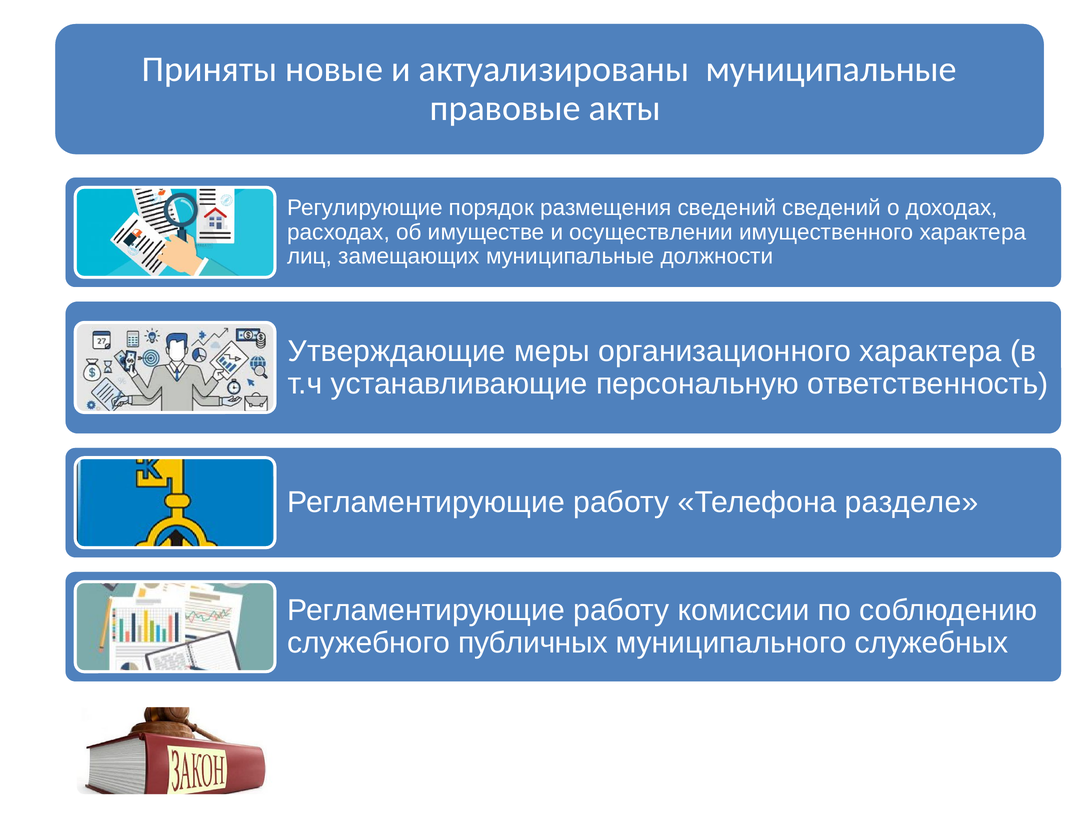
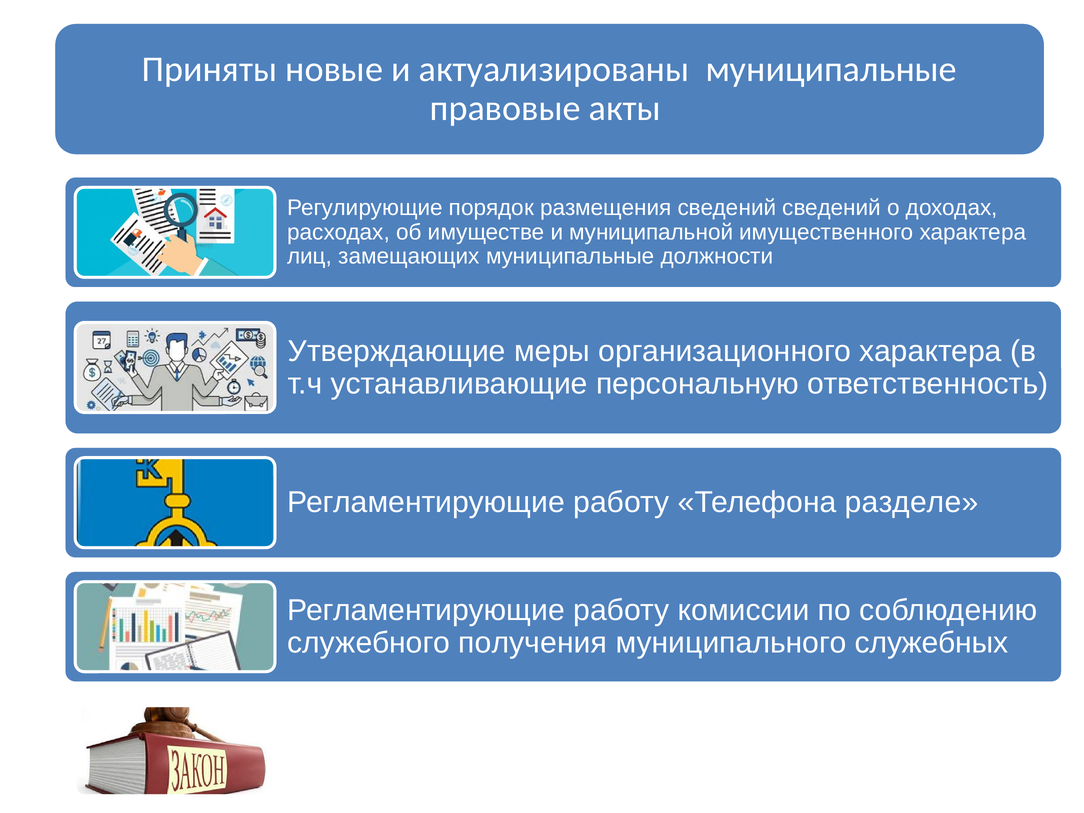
осуществлении: осуществлении -> муниципальной (651, 232)
публичных: публичных -> получения (533, 643)
